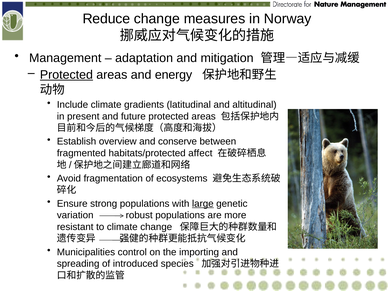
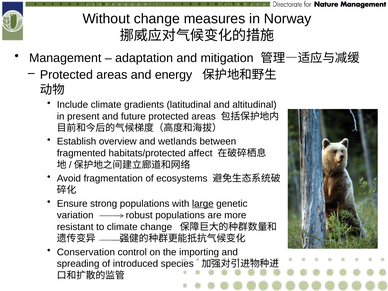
Reduce: Reduce -> Without (106, 19)
Protected underline: present -> none (66, 75)
conserve: conserve -> wetlands (177, 142)
Municipalities: Municipalities -> Conservation (86, 252)
